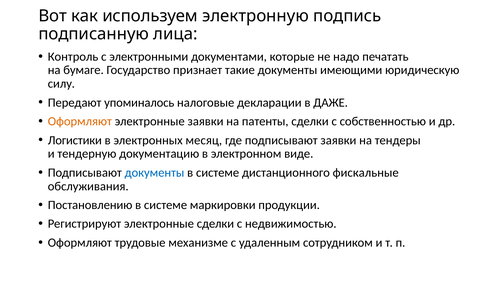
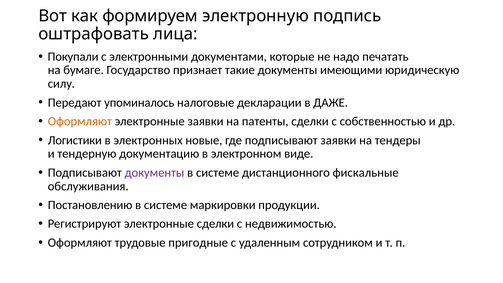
используем: используем -> формируем (150, 16)
подписанную: подписанную -> оштрафовать (94, 34)
Контроль: Контроль -> Покупали (73, 57)
месяц: месяц -> новые (204, 140)
документы colour: blue -> purple (154, 173)
механизме: механизме -> пригодные (198, 243)
